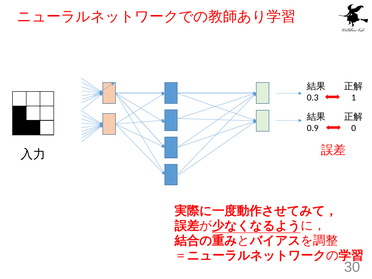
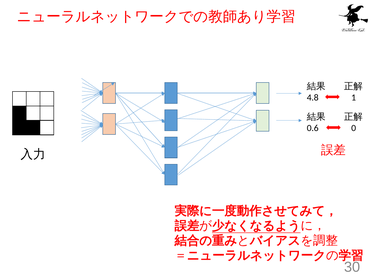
0.3: 0.3 -> 4.8 (313, 97)
0.9: 0.9 -> 0.6 (313, 128)
